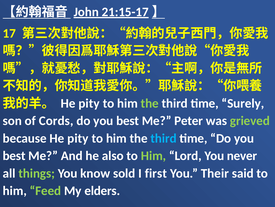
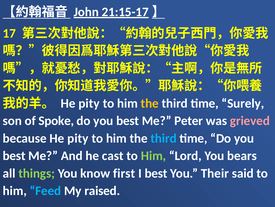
the colour: light green -> yellow (150, 103)
Cords: Cords -> Spoke (56, 120)
grieved colour: light green -> pink (250, 120)
also: also -> cast (113, 155)
never: never -> bears (242, 155)
sold: sold -> first (124, 173)
I first: first -> best (156, 173)
Feed colour: light green -> light blue (45, 190)
elders: elders -> raised (102, 190)
